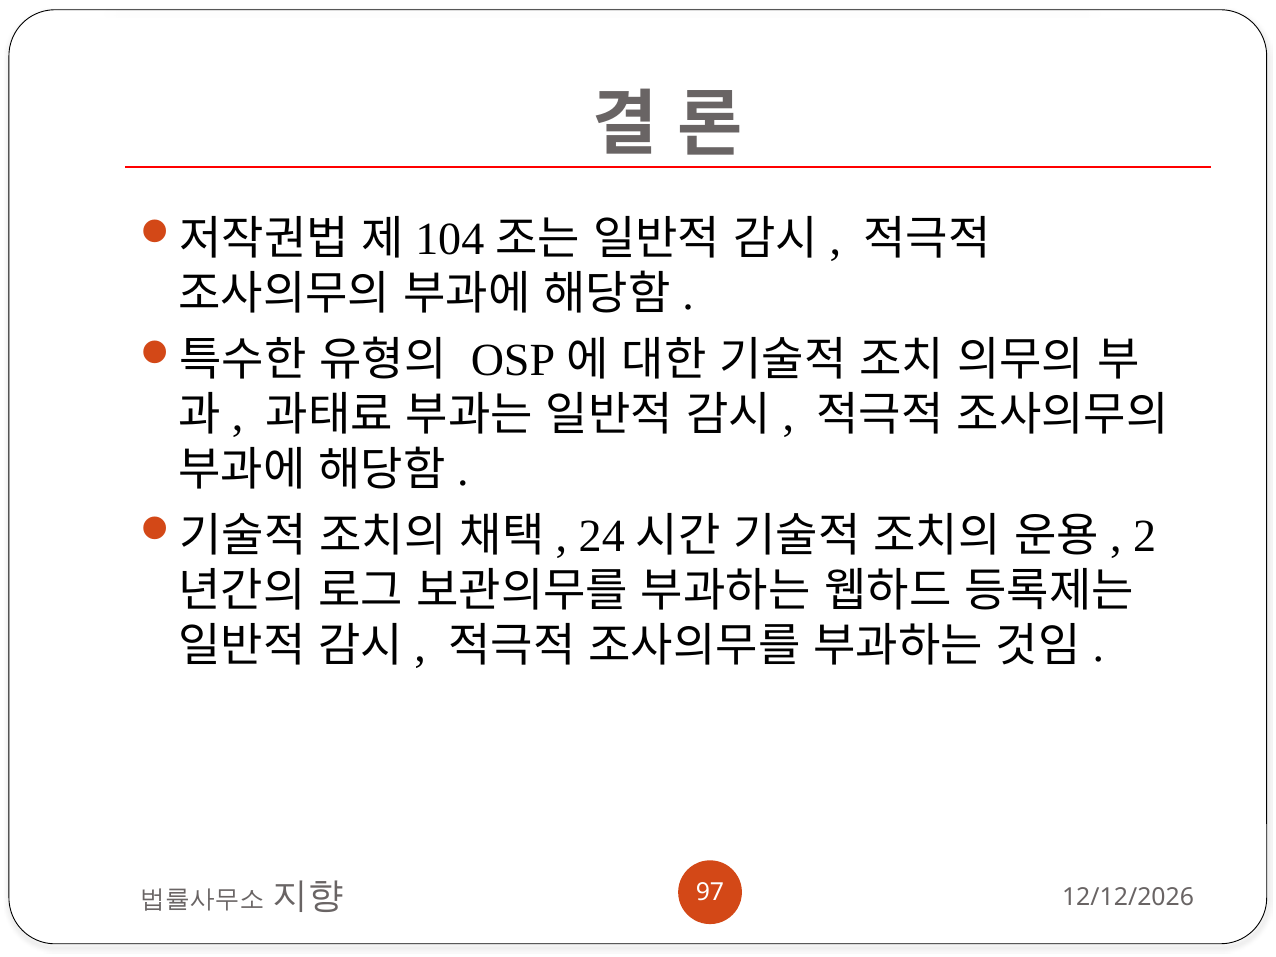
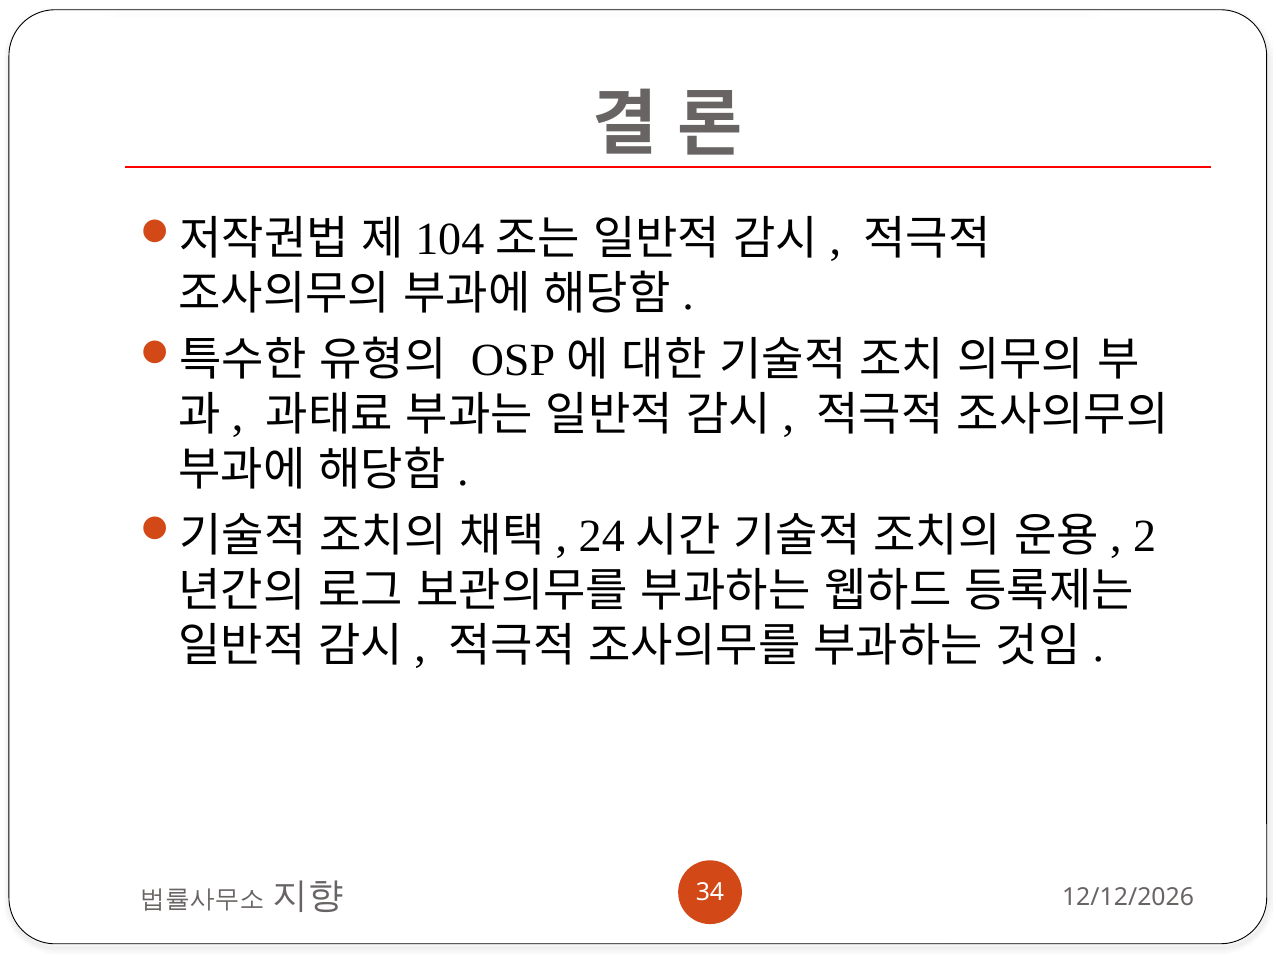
97: 97 -> 34 (710, 892)
